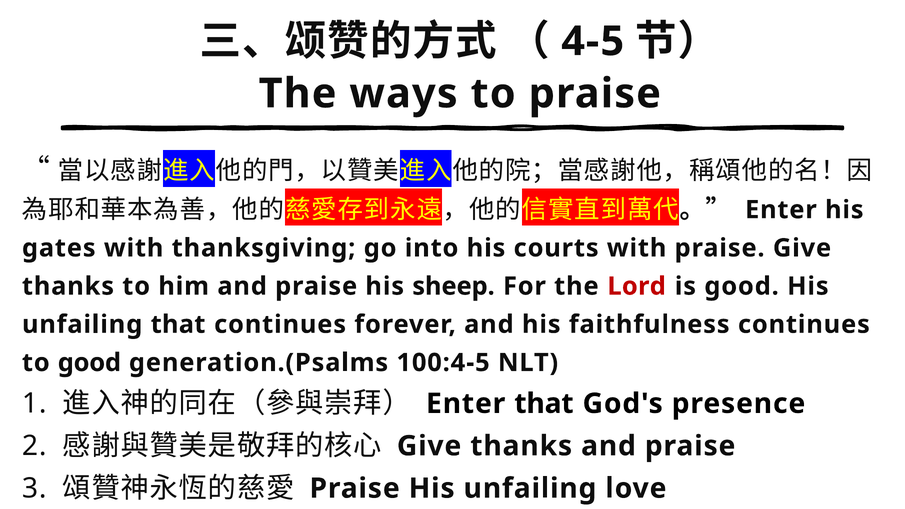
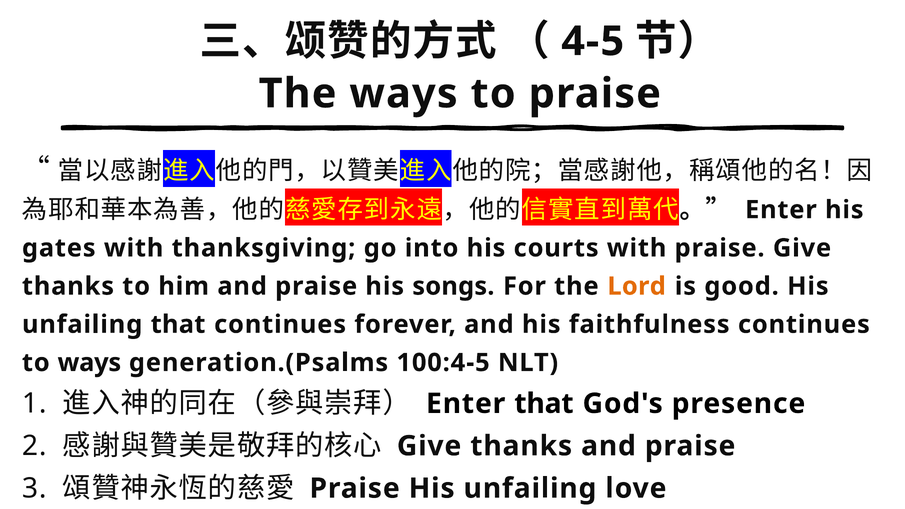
sheep: sheep -> songs (453, 286)
Lord colour: red -> orange (637, 286)
to good: good -> ways (89, 363)
